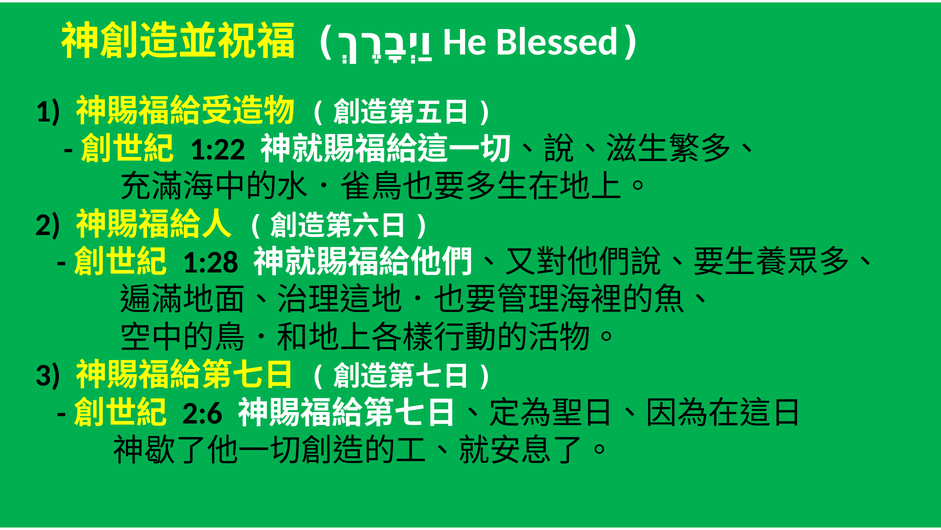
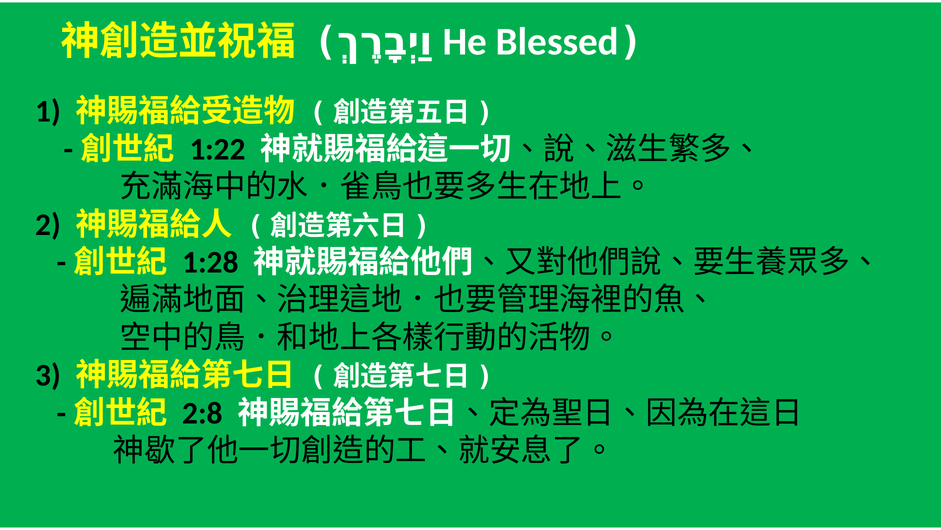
2:6: 2:6 -> 2:8 (203, 413)
